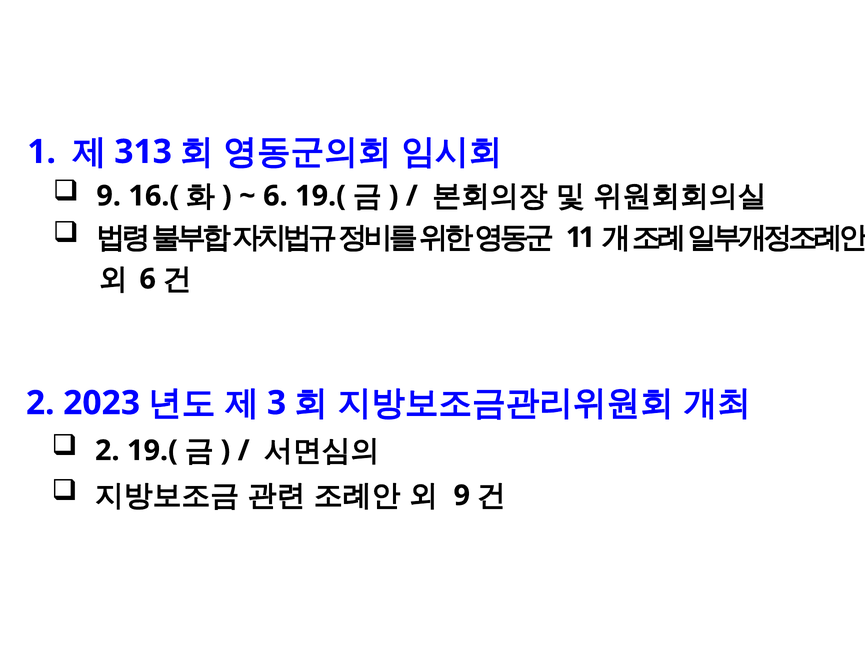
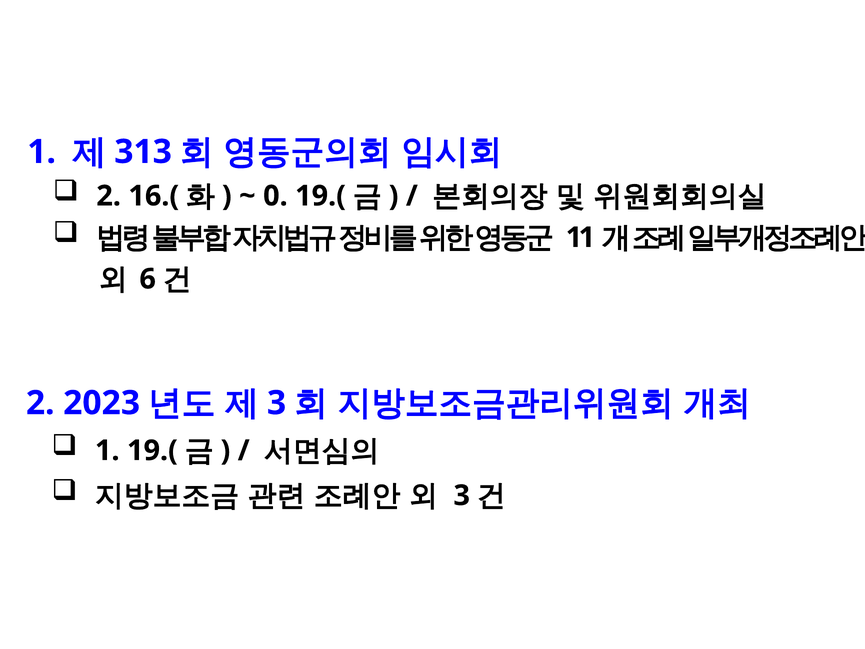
9: 9 -> 2 (109, 196)
6: 6 -> 0 (275, 196)
2: 2 -> 1 (107, 450)
9: 9 -> 3 (462, 495)
